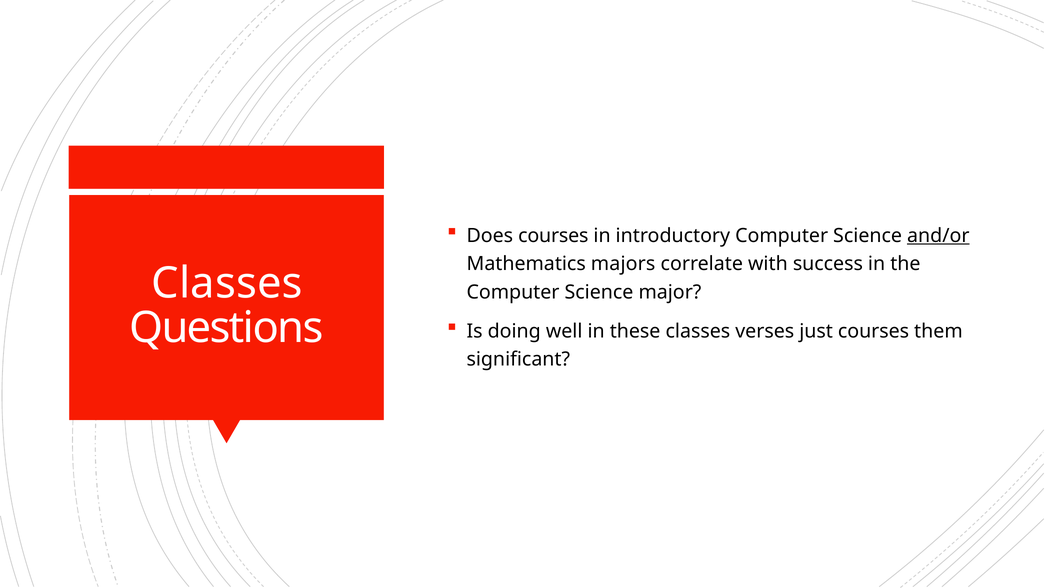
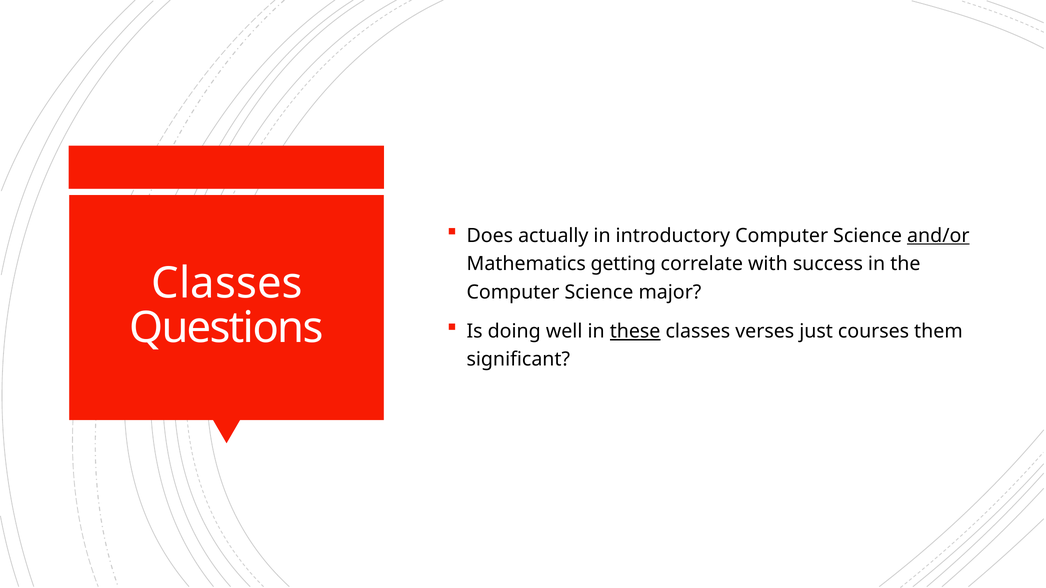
Does courses: courses -> actually (553, 236)
majors: majors -> getting (623, 264)
these underline: none -> present (635, 331)
